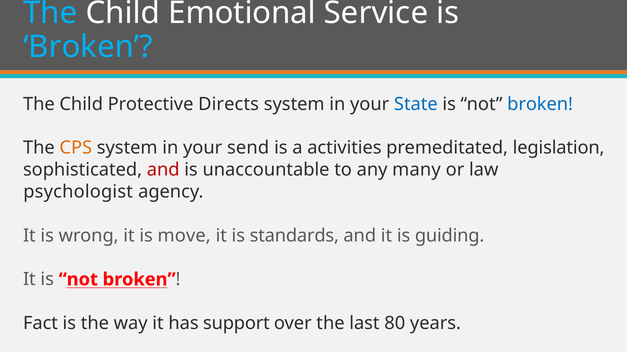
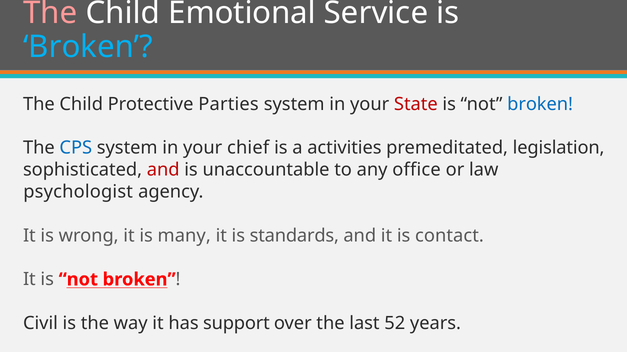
The colour: light blue -> pink (50, 13)
Directs: Directs -> Parties (229, 104)
State colour: blue -> red (416, 104)
CPS colour: orange -> blue (76, 148)
send: send -> chief (248, 148)
many: many -> office (417, 170)
move: move -> many (184, 236)
guiding: guiding -> contact (449, 236)
Fact: Fact -> Civil (40, 324)
80: 80 -> 52 (395, 324)
